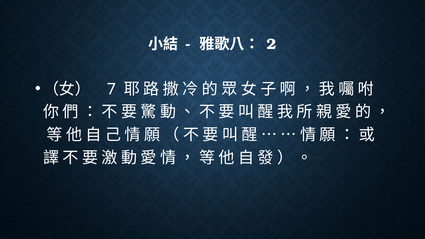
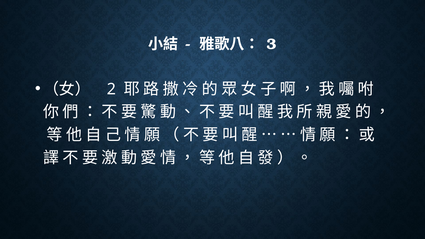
2: 2 -> 3 (271, 44)
7: 7 -> 2 (111, 89)
